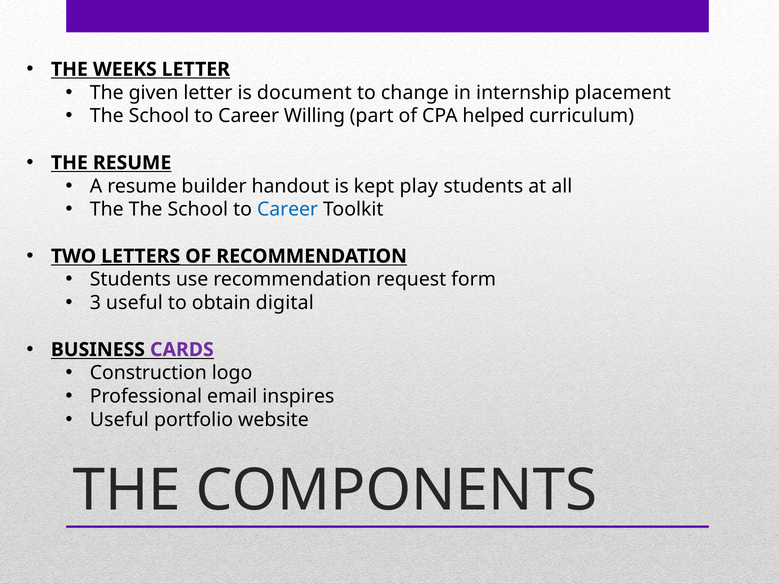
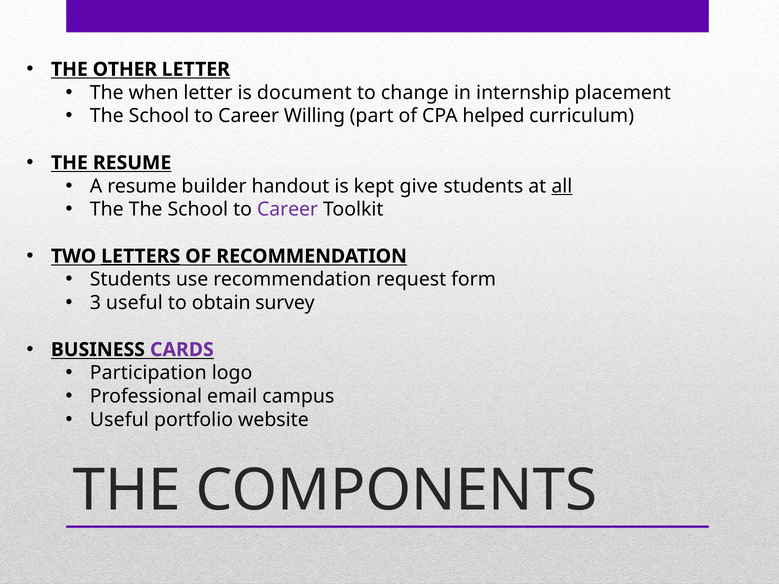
WEEKS: WEEKS -> OTHER (125, 69)
given: given -> when (154, 93)
play: play -> give (419, 186)
all underline: none -> present (562, 186)
Career colour: blue -> purple (288, 210)
digital: digital -> survey (285, 303)
Construction: Construction -> Participation (148, 373)
inspires: inspires -> campus (298, 397)
